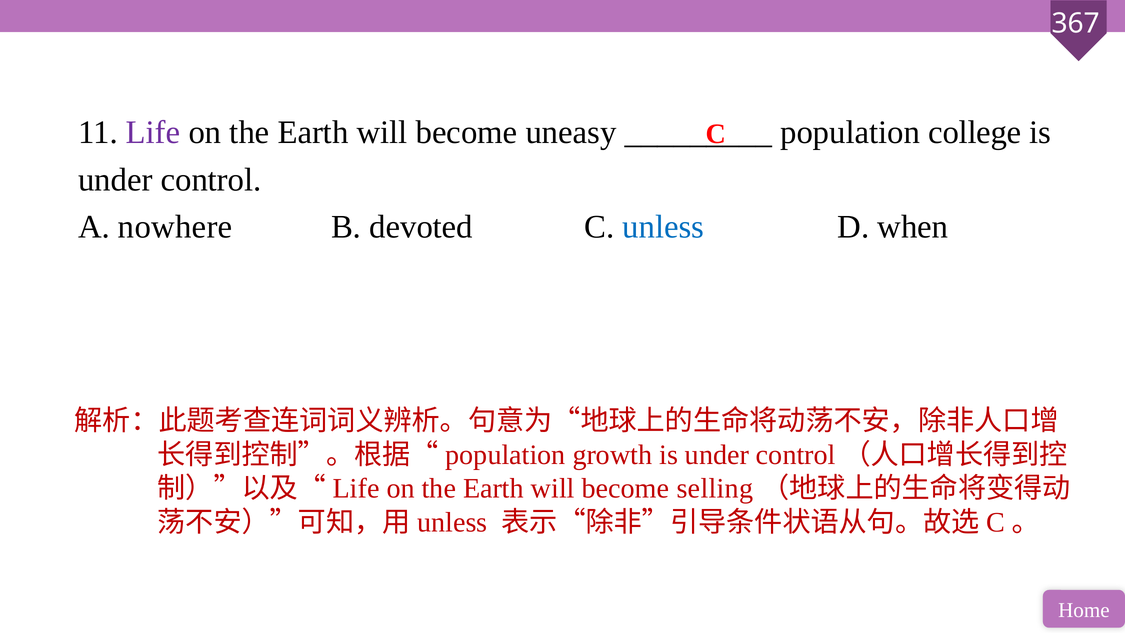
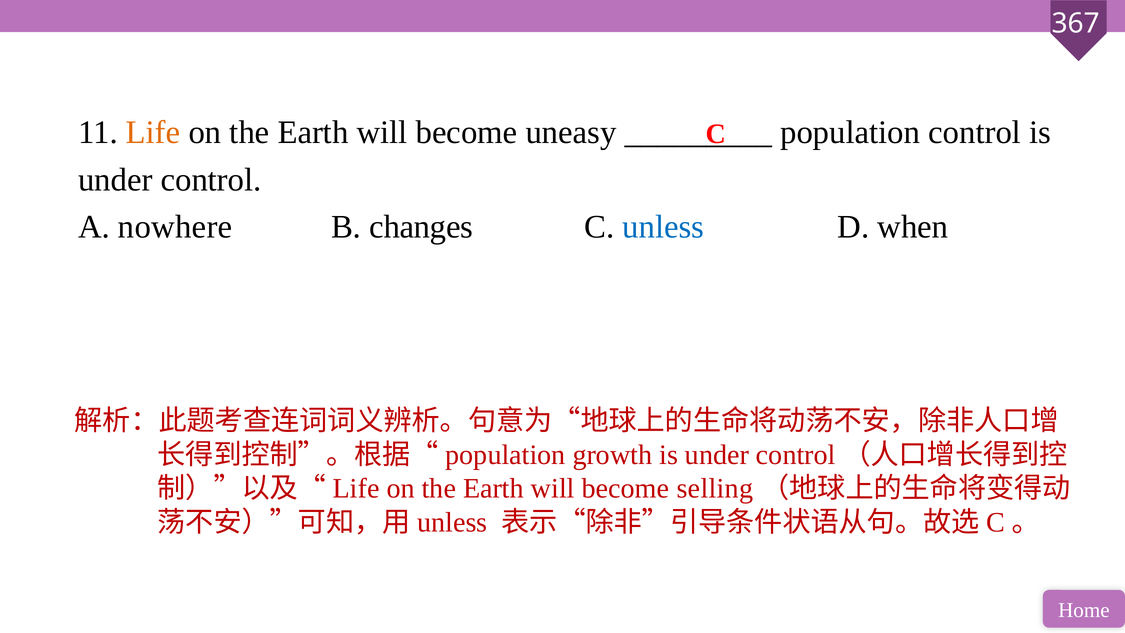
Life colour: purple -> orange (153, 132)
population college: college -> control (975, 132)
devoted: devoted -> changes (421, 227)
